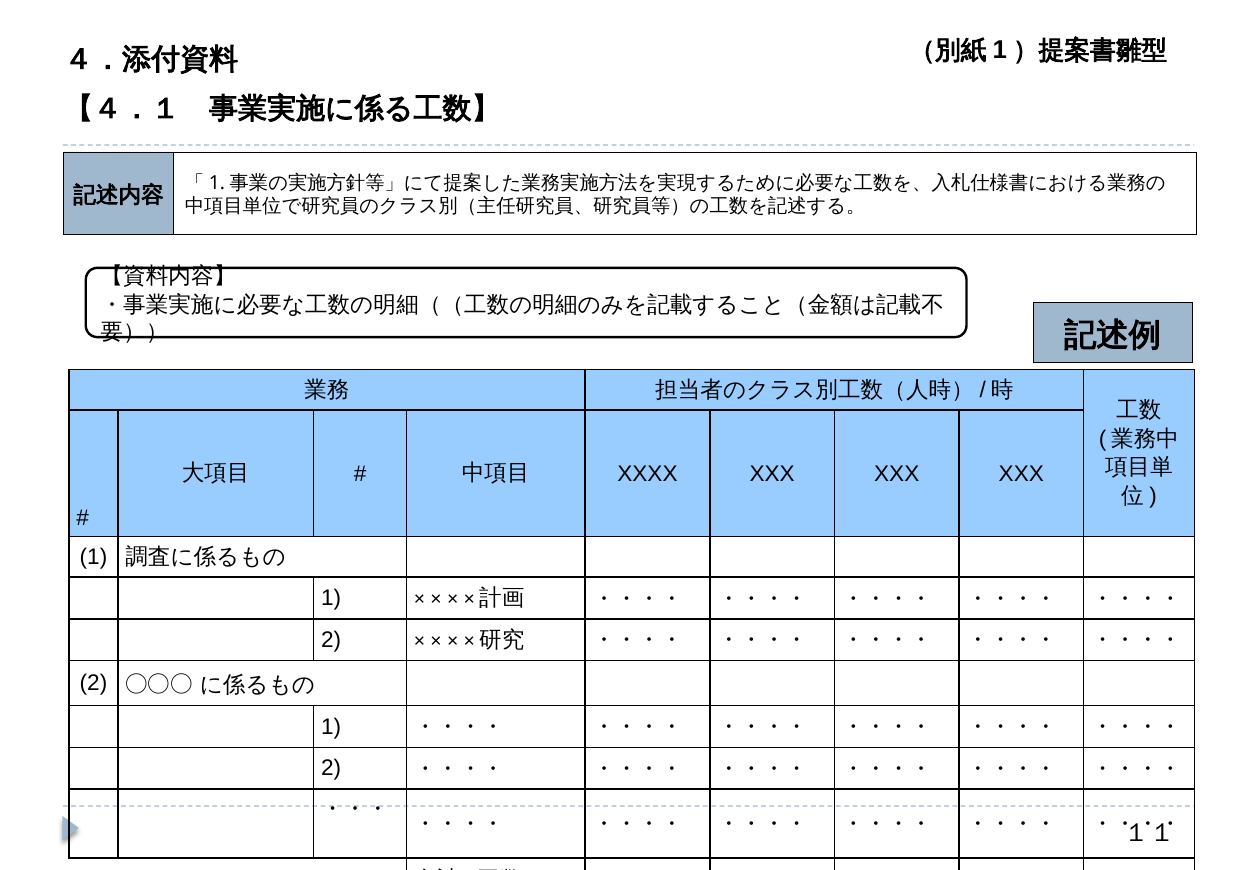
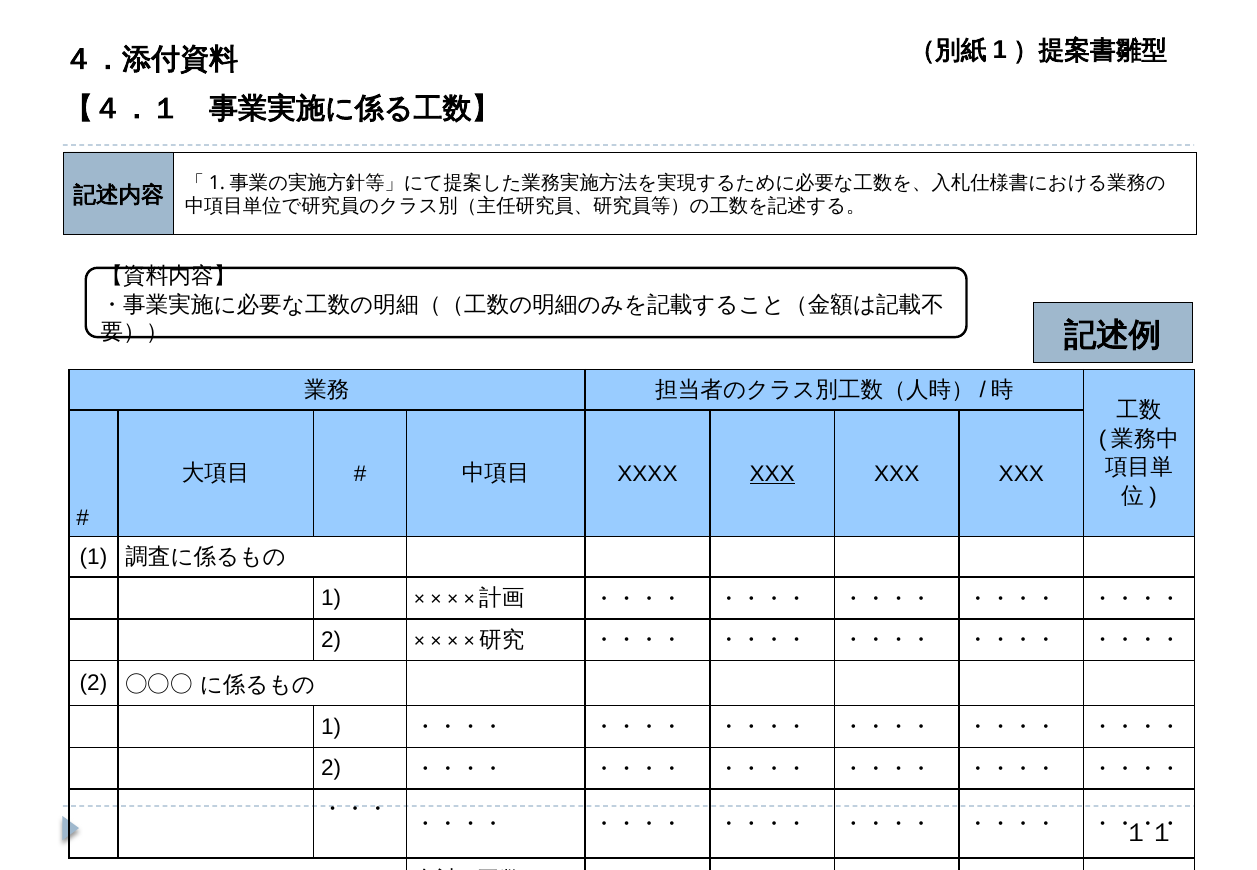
XXX underline: none -> present (772, 474)
